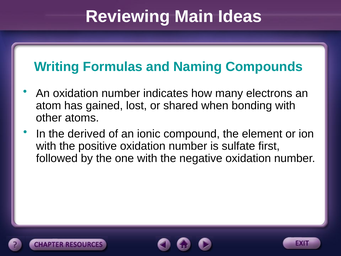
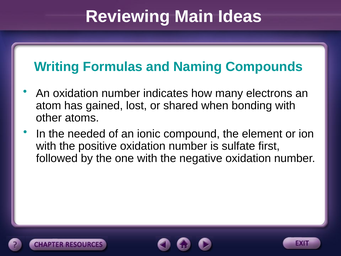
derived: derived -> needed (87, 134)
